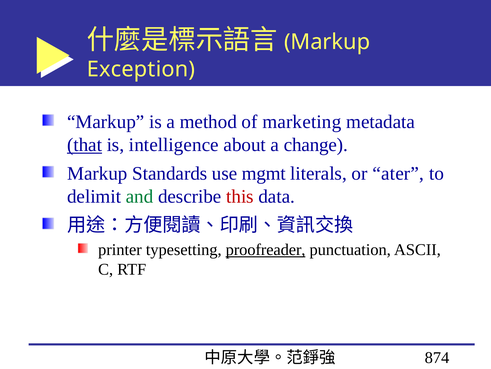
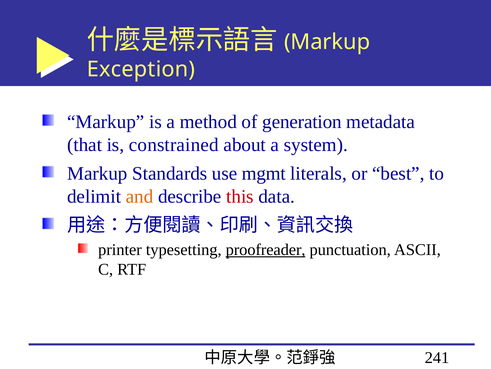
marketing: marketing -> generation (302, 122)
that underline: present -> none (85, 145)
intelligence: intelligence -> constrained (174, 145)
change: change -> system (316, 145)
ater: ater -> best (398, 173)
and colour: green -> orange (140, 196)
874: 874 -> 241 (437, 357)
